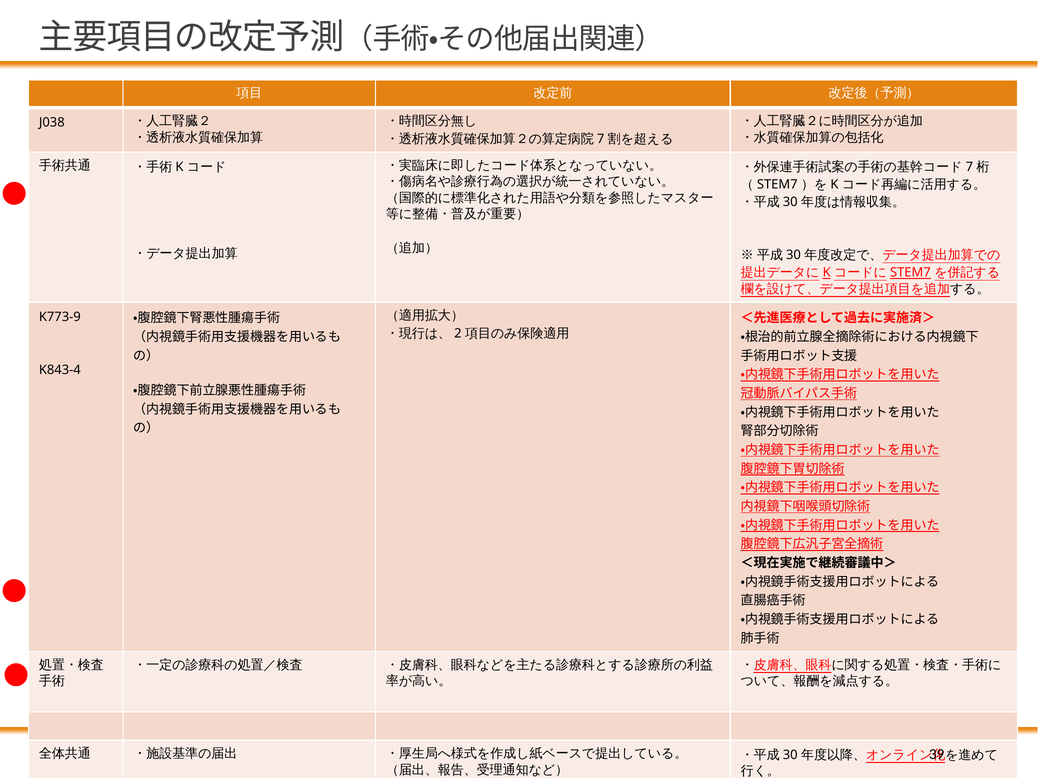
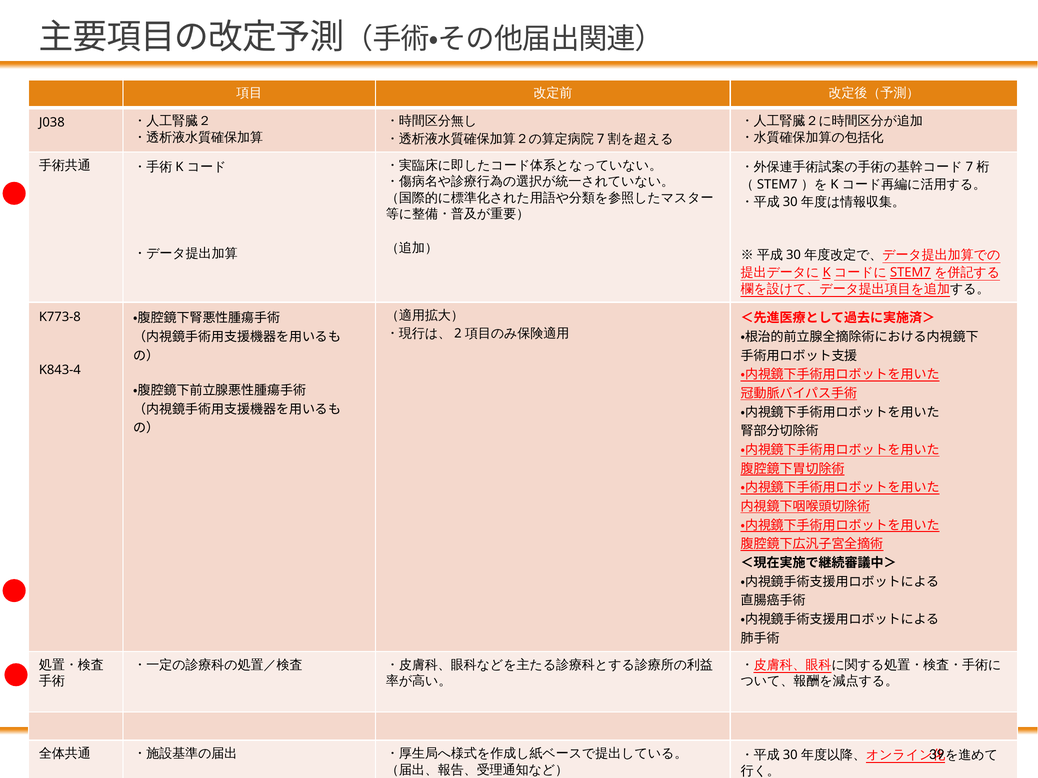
K773-9: K773-9 -> K773-8 (60, 317)
